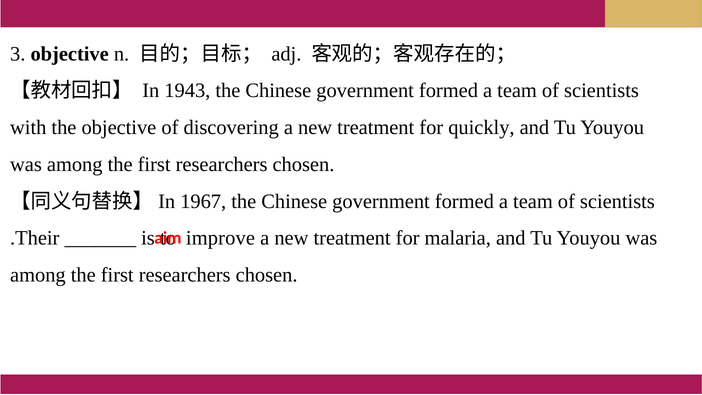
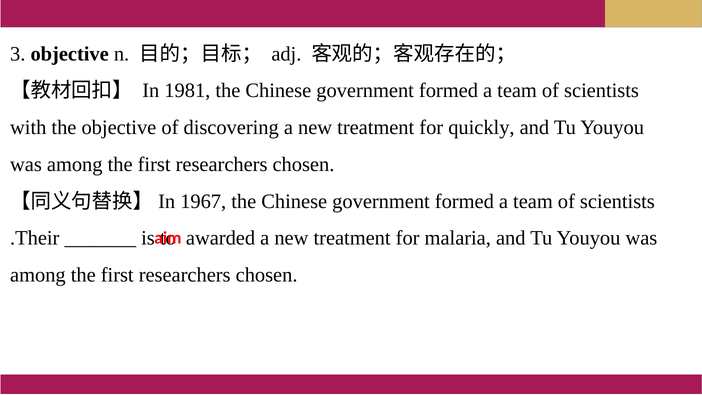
1943: 1943 -> 1981 (187, 91)
improve: improve -> awarded (221, 238)
